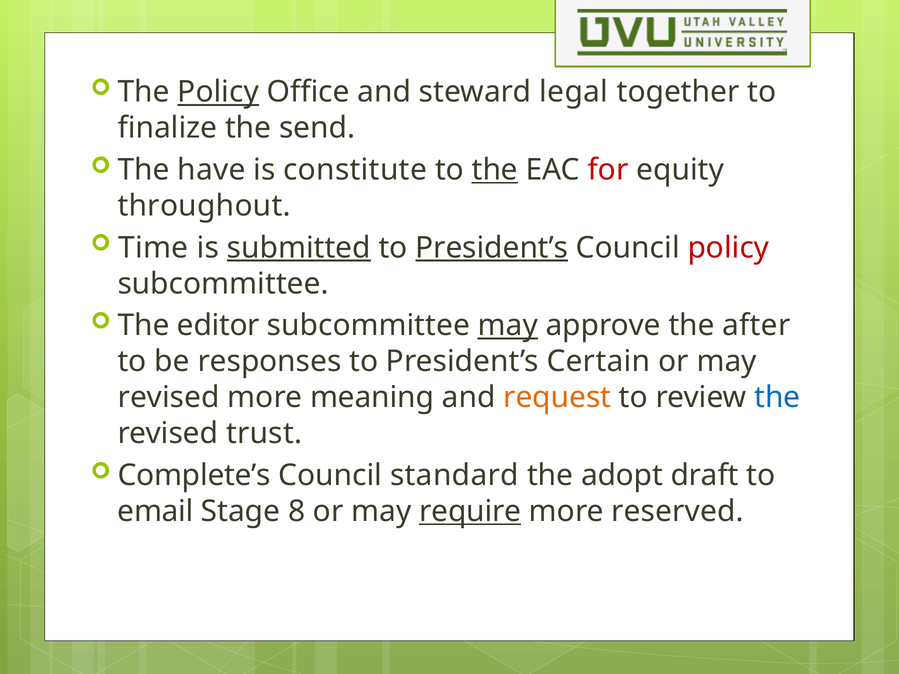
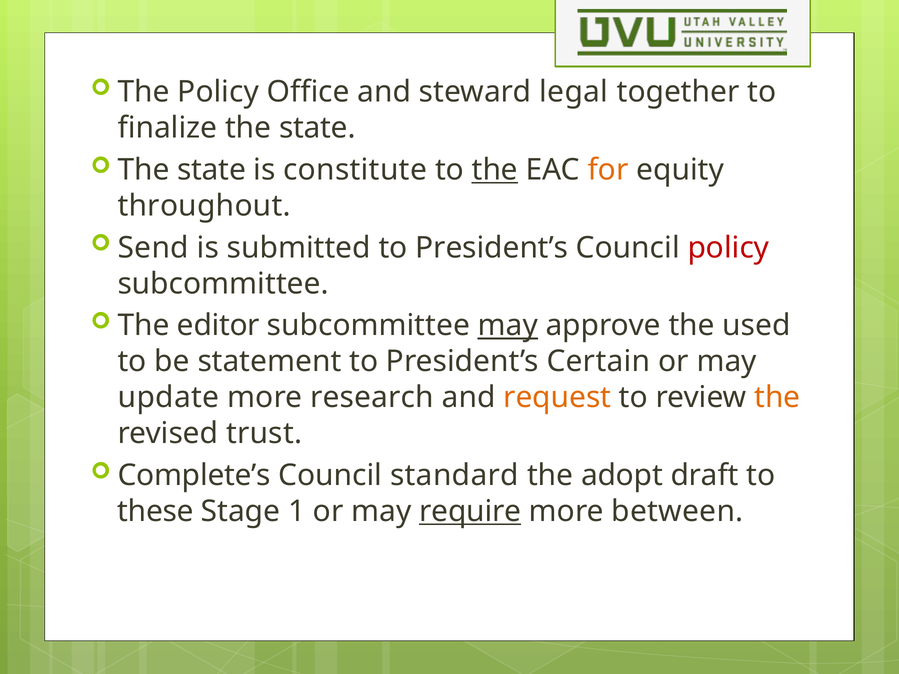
Policy underline: present -> none (218, 92)
finalize the send: send -> state (317, 128)
have: have -> state (212, 170)
for colour: red -> orange (608, 170)
Time: Time -> Send (153, 248)
submitted underline: present -> none (299, 248)
President’s underline: present -> none (492, 248)
after: after -> used (757, 326)
responses: responses -> statement (269, 362)
revised: revised -> update (169, 398)
meaning: meaning -> research (372, 398)
the colour: blue -> orange (777, 398)
email: email -> these (156, 511)
8: 8 -> 1 (297, 511)
reserved: reserved -> between (677, 511)
